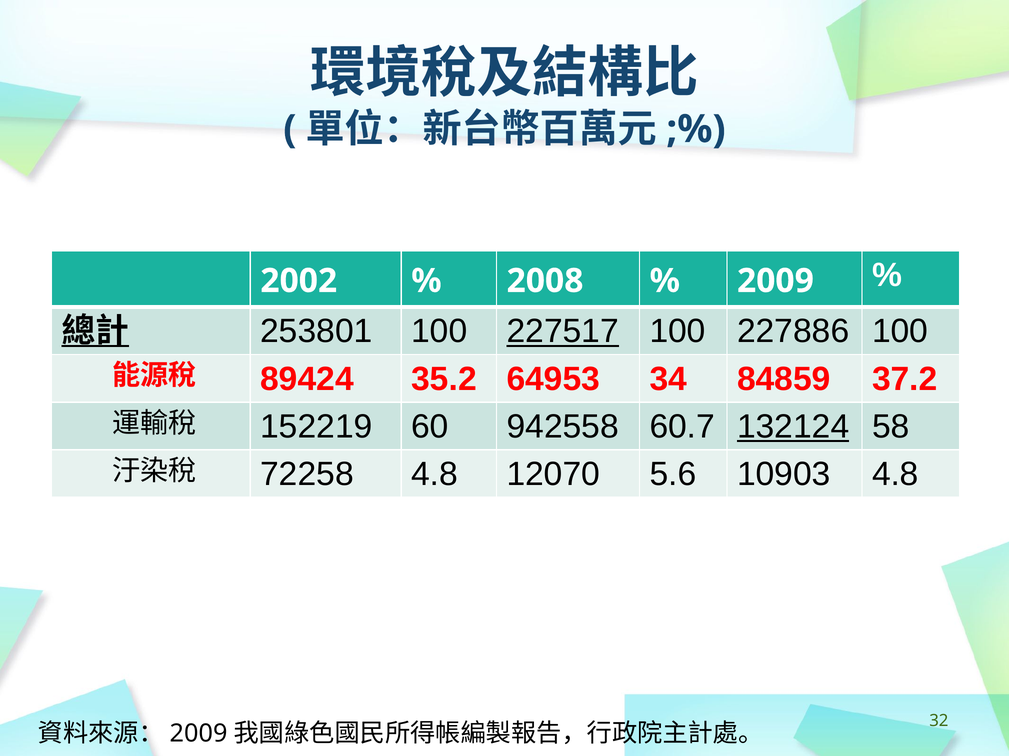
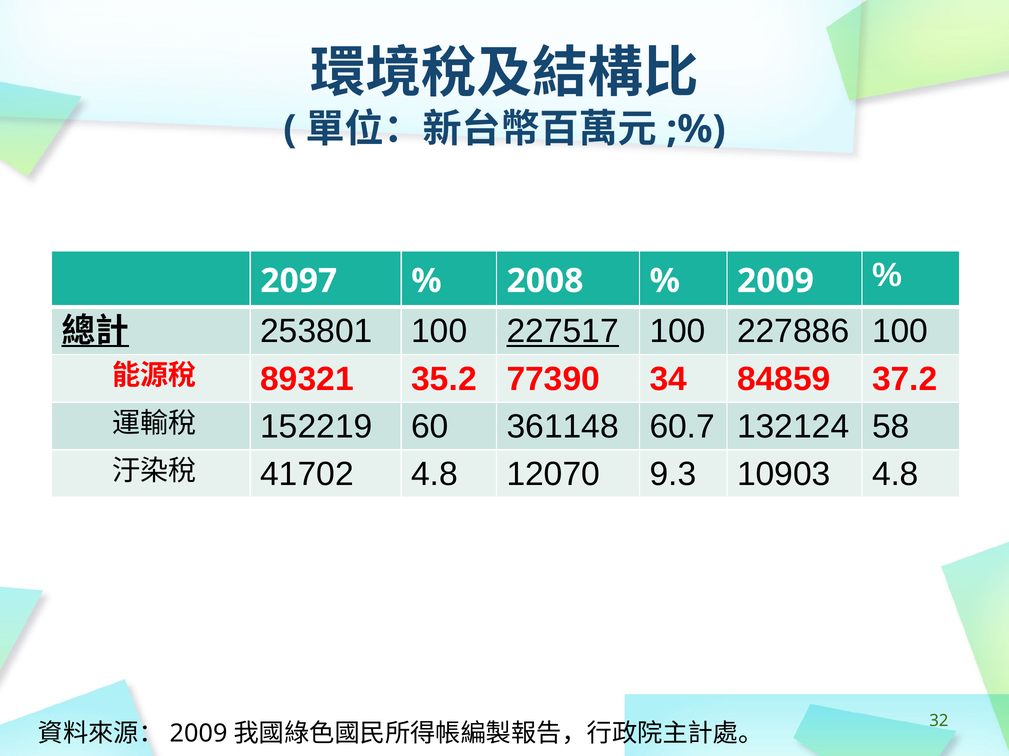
2002: 2002 -> 2097 (299, 281)
89424: 89424 -> 89321 (307, 379)
64953: 64953 -> 77390 (553, 379)
942558: 942558 -> 361148 (563, 427)
132124 underline: present -> none (793, 427)
72258: 72258 -> 41702 (307, 475)
5.6: 5.6 -> 9.3 (673, 475)
